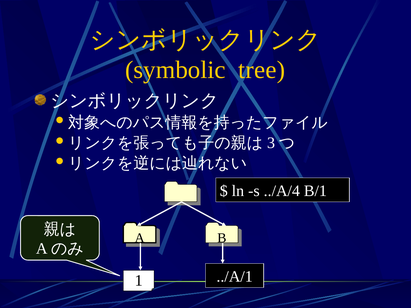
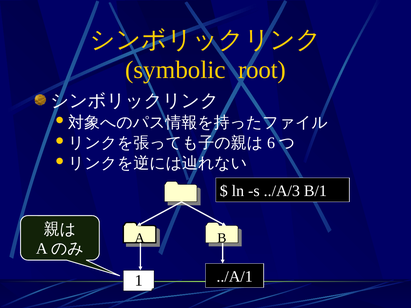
tree: tree -> root (262, 70)
3: 3 -> 6 (271, 143)
../A/4: ../A/4 -> ../A/3 (282, 191)
